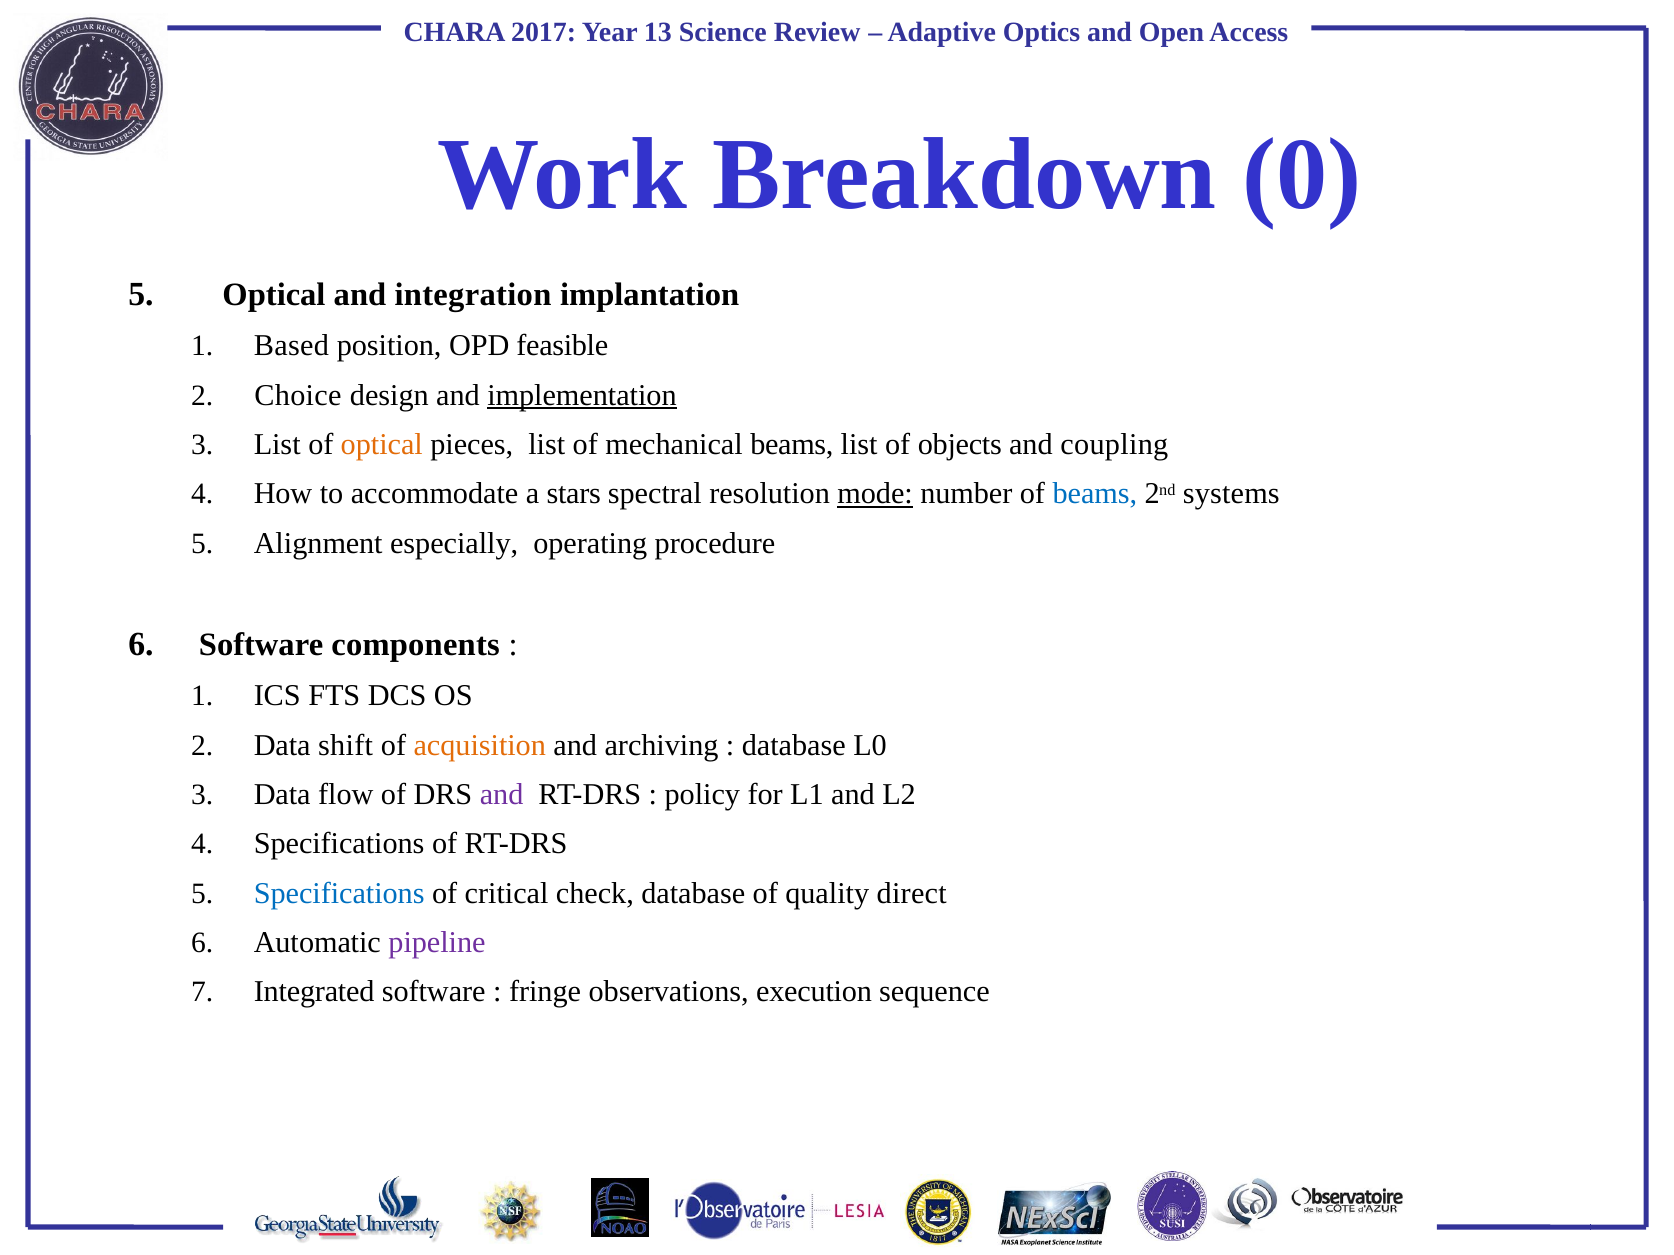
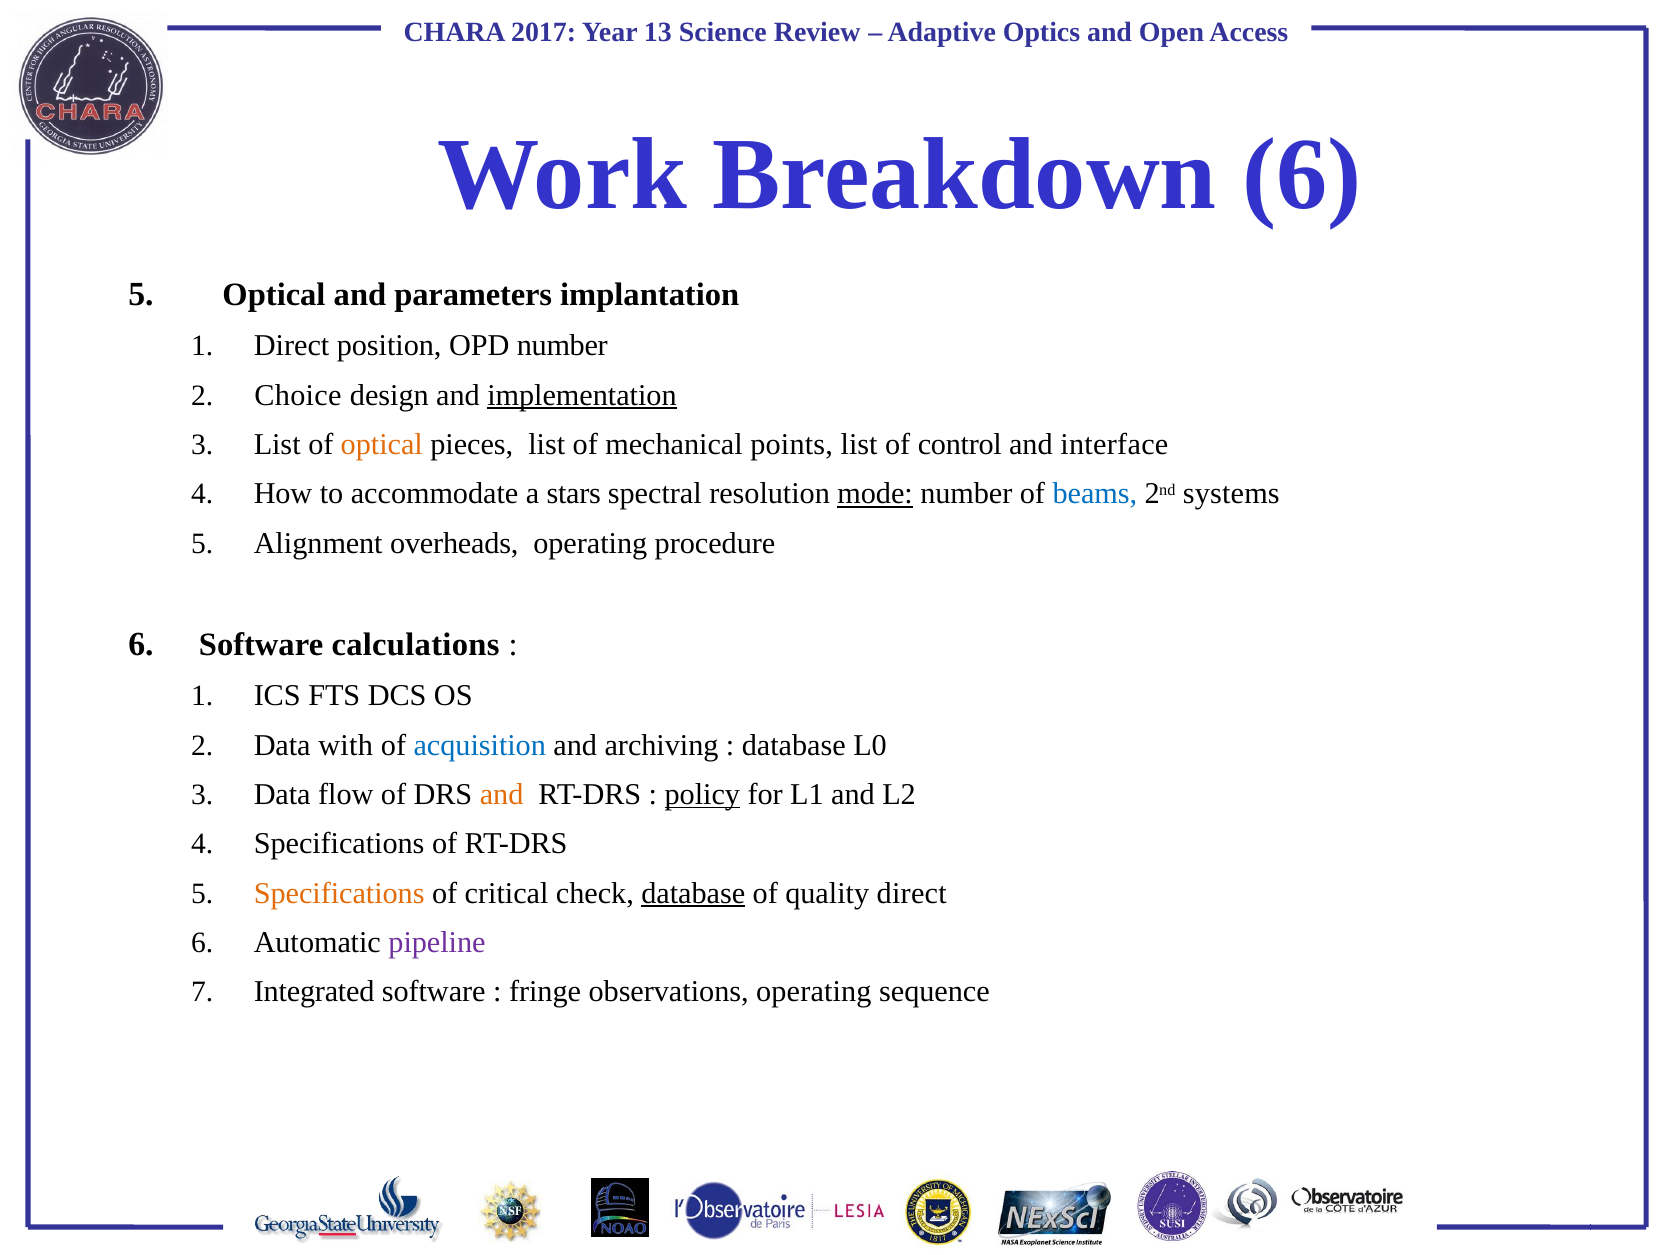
Breakdown 0: 0 -> 6 (1302, 175)
integration: integration -> parameters (473, 295)
Based: Based -> Direct (292, 346)
OPD feasible: feasible -> number (562, 346)
mechanical beams: beams -> points (792, 445)
objects: objects -> control (960, 445)
coupling: coupling -> interface (1114, 445)
especially: especially -> overheads (454, 543)
components: components -> calculations (416, 645)
shift: shift -> with (346, 745)
acquisition colour: orange -> blue (480, 745)
and colour: purple -> orange (502, 795)
policy underline: none -> present (702, 795)
Specifications colour: blue -> orange (339, 893)
database underline: none -> present (693, 893)
observations execution: execution -> operating (814, 992)
